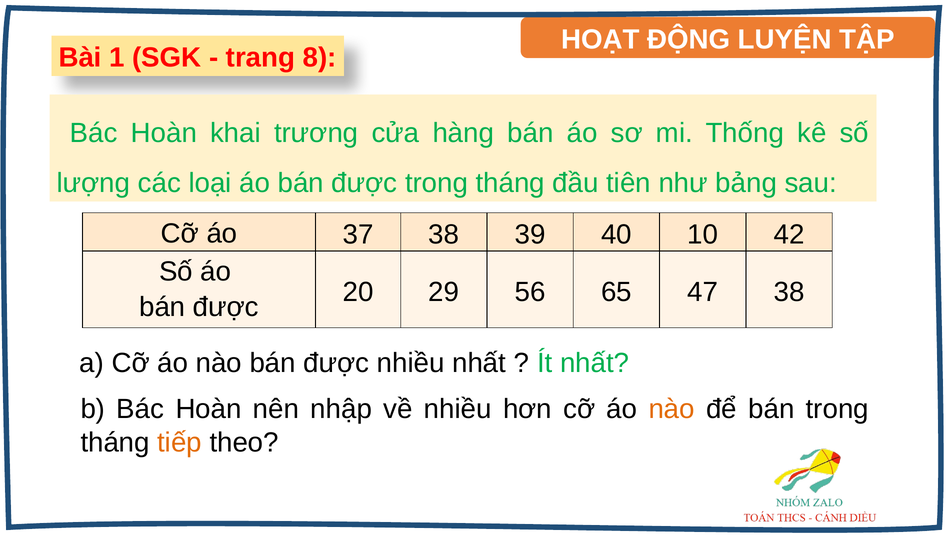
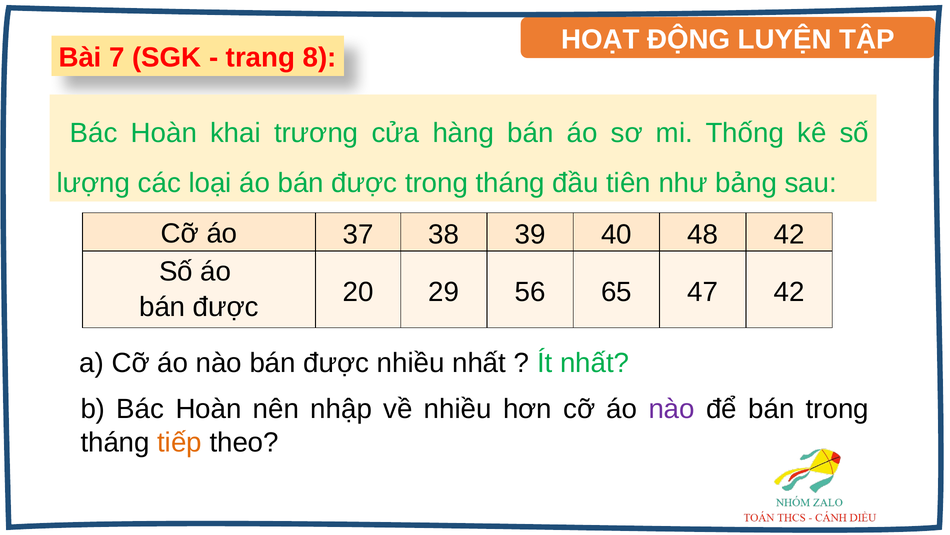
1: 1 -> 7 (117, 58)
10: 10 -> 48 (703, 234)
47 38: 38 -> 42 (789, 292)
nào colour: orange -> purple (672, 409)
